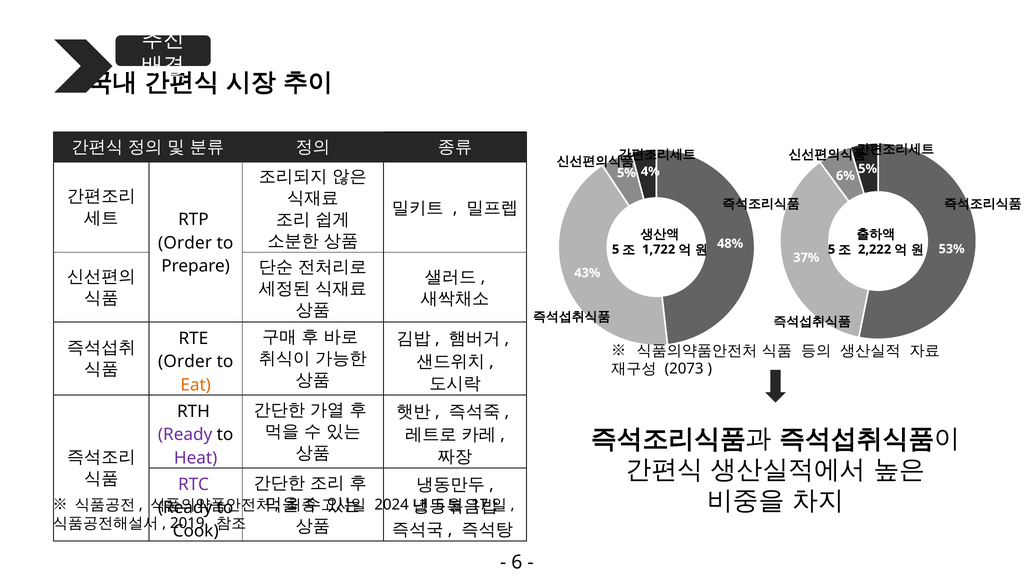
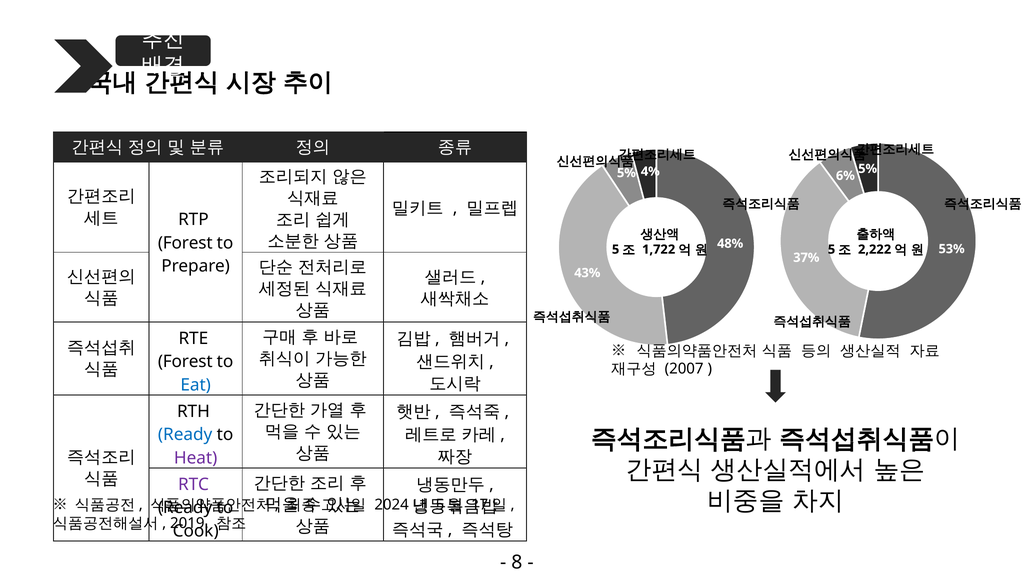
Order: Order -> Forest (185, 243)
Order: Order -> Forest (185, 362)
2073: 2073 -> 2007 (684, 369)
Eat colour: orange -> blue (196, 385)
Ready colour: purple -> blue (185, 435)
6: 6 -> 8 (517, 563)
